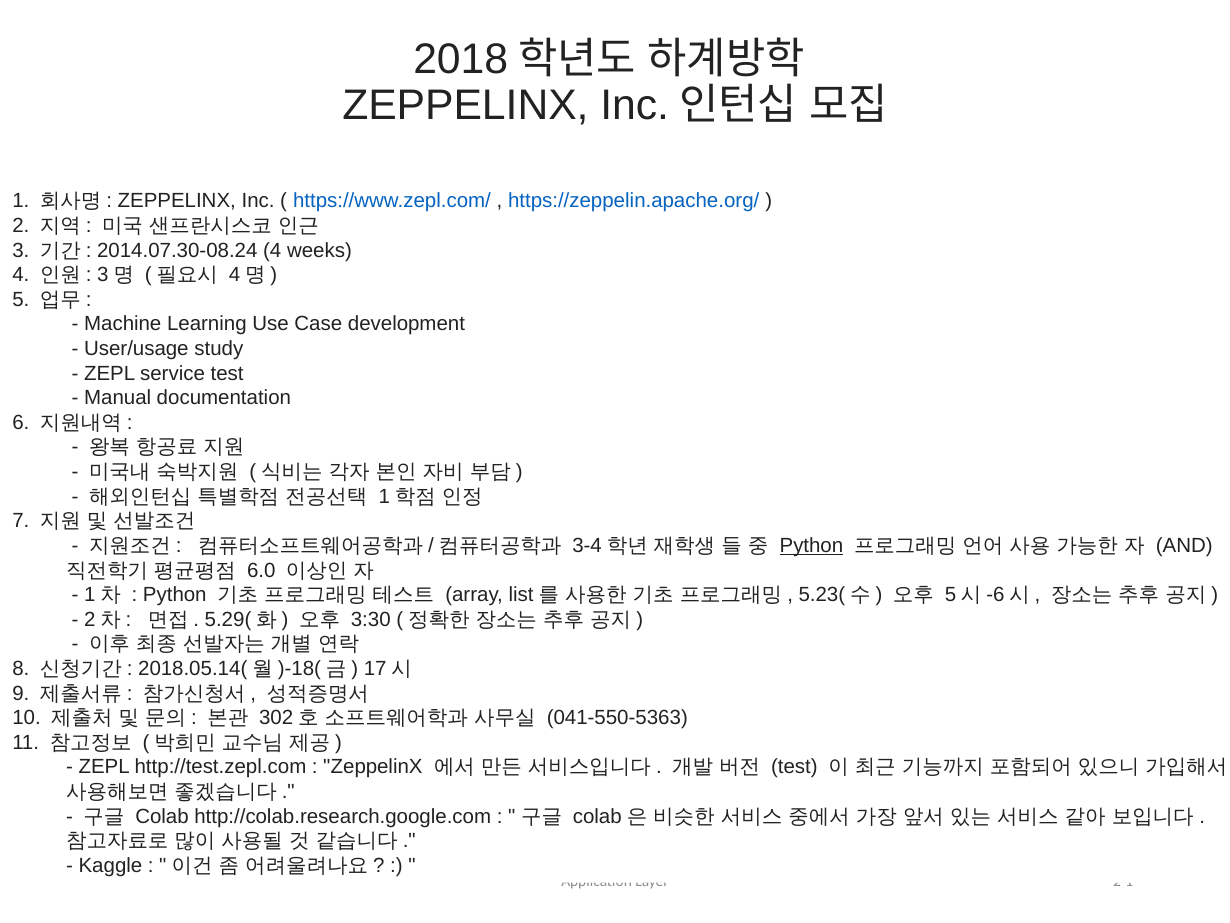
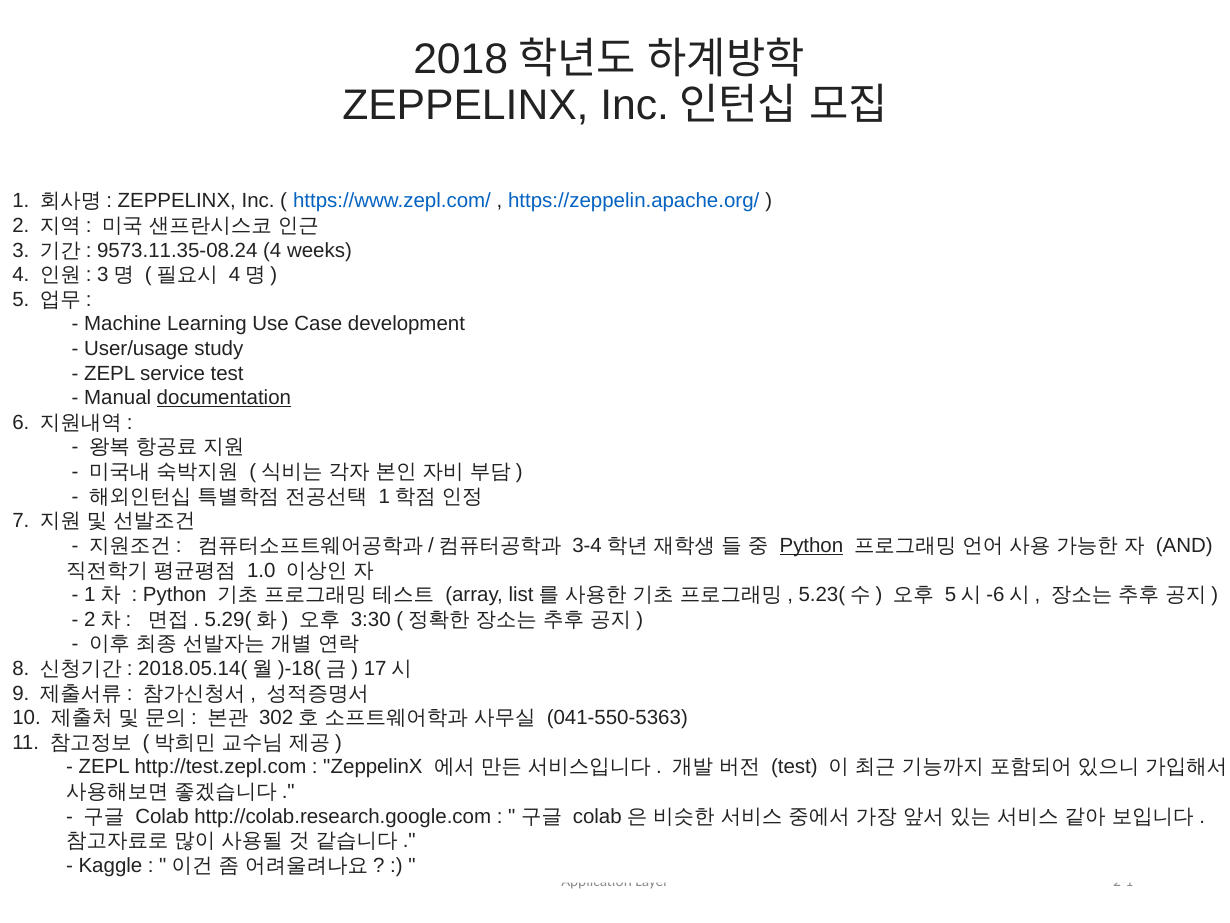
2014.07.30-08.24: 2014.07.30-08.24 -> 9573.11.35-08.24 (177, 250)
documentation underline: none -> present (224, 398)
6.0: 6.0 -> 1.0 (261, 570)
